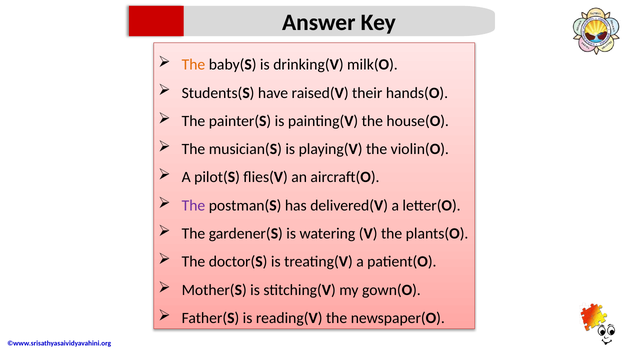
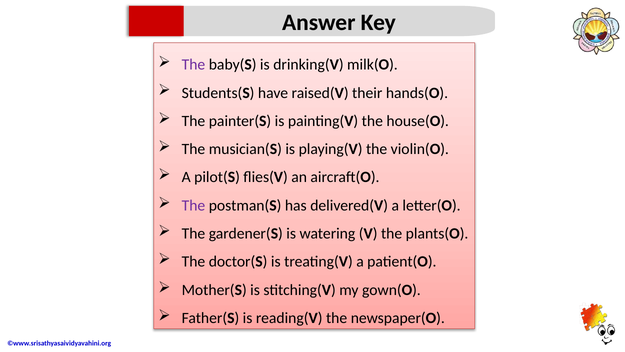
The colour: orange -> purple (193, 65)
